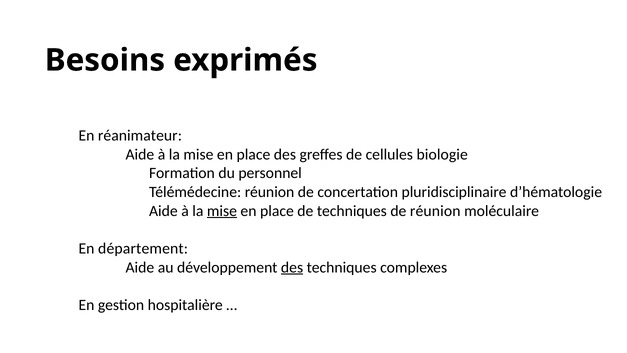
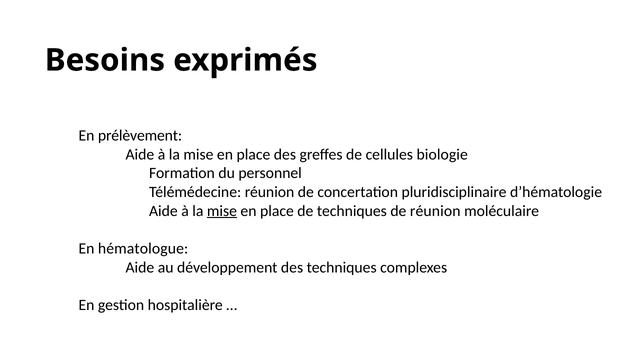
réanimateur: réanimateur -> prélèvement (140, 135)
département: département -> hématologue (143, 248)
des underline: present -> none (292, 267)
